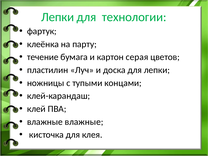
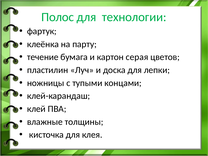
Лепки: Лепки -> Полос (58, 17)
влажные влажные: влажные -> толщины (84, 122)
